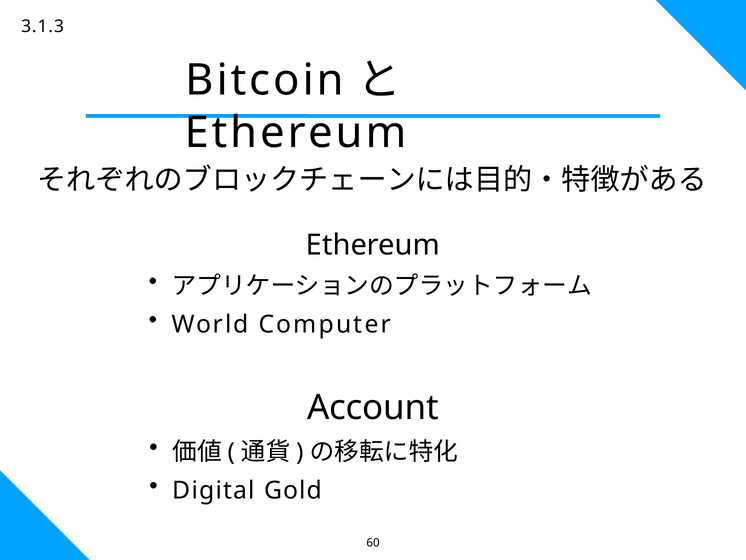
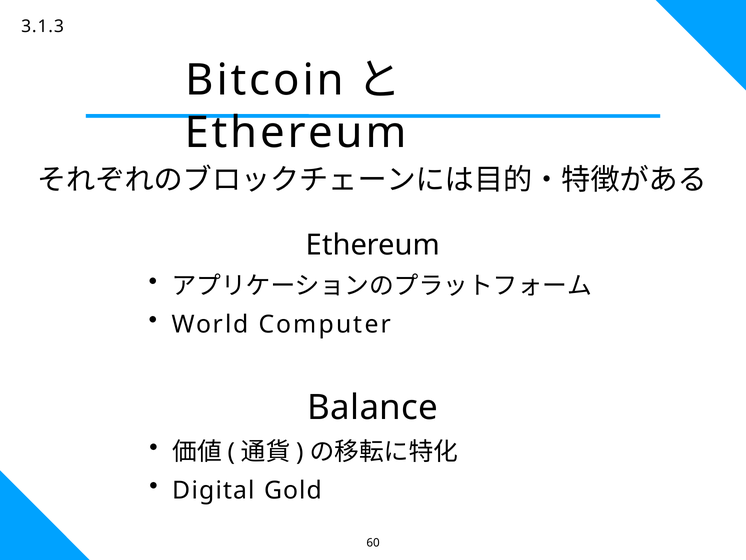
Account: Account -> Balance (373, 408)
